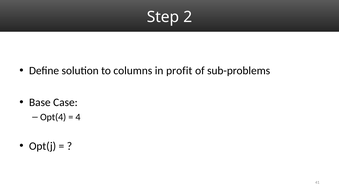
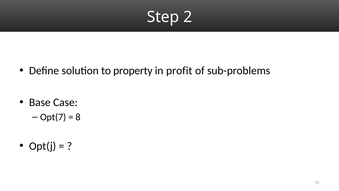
columns: columns -> property (133, 71)
Opt(4: Opt(4 -> Opt(7 (53, 117)
4: 4 -> 8 (78, 117)
